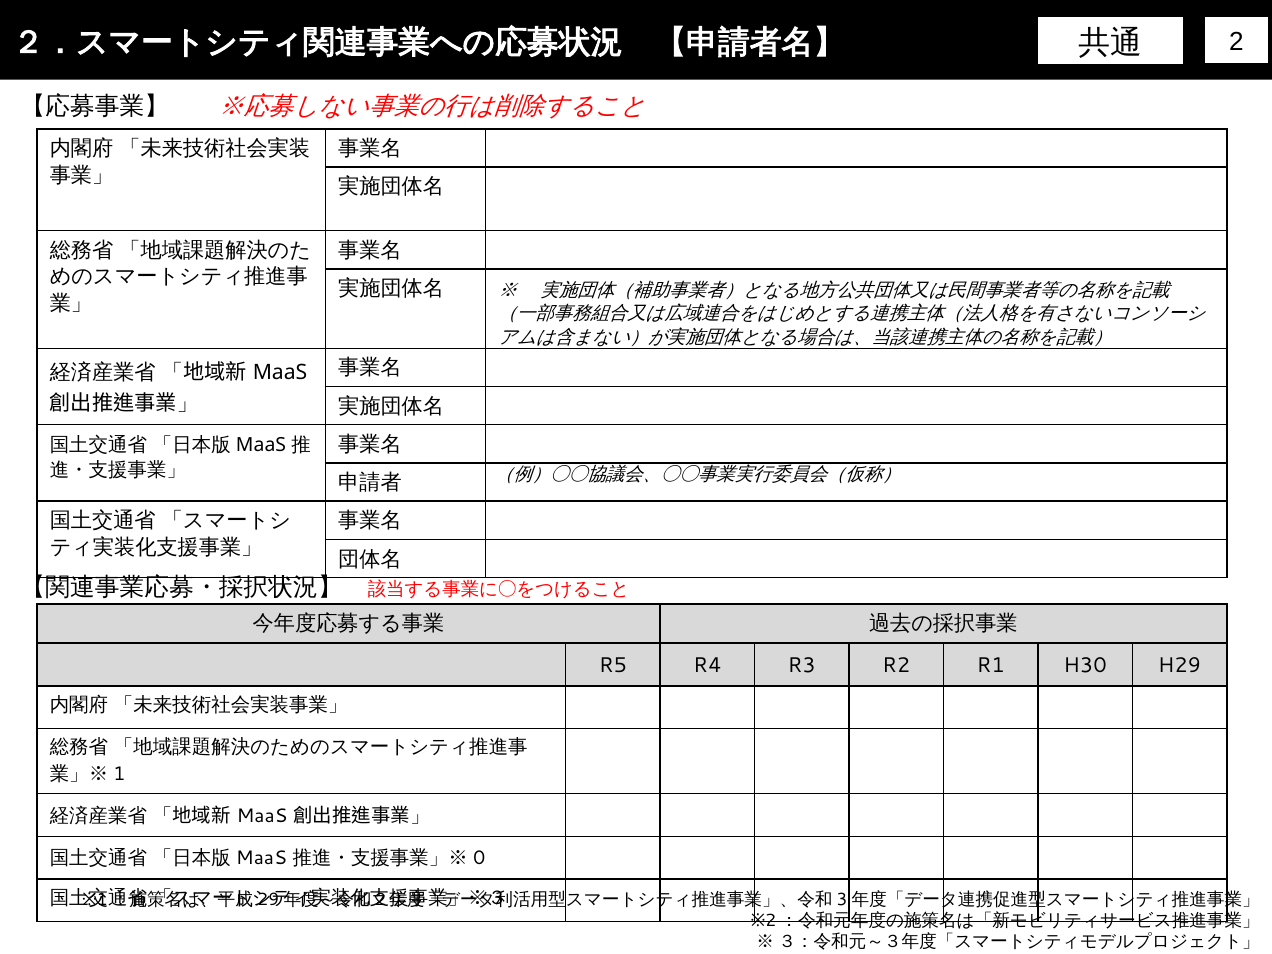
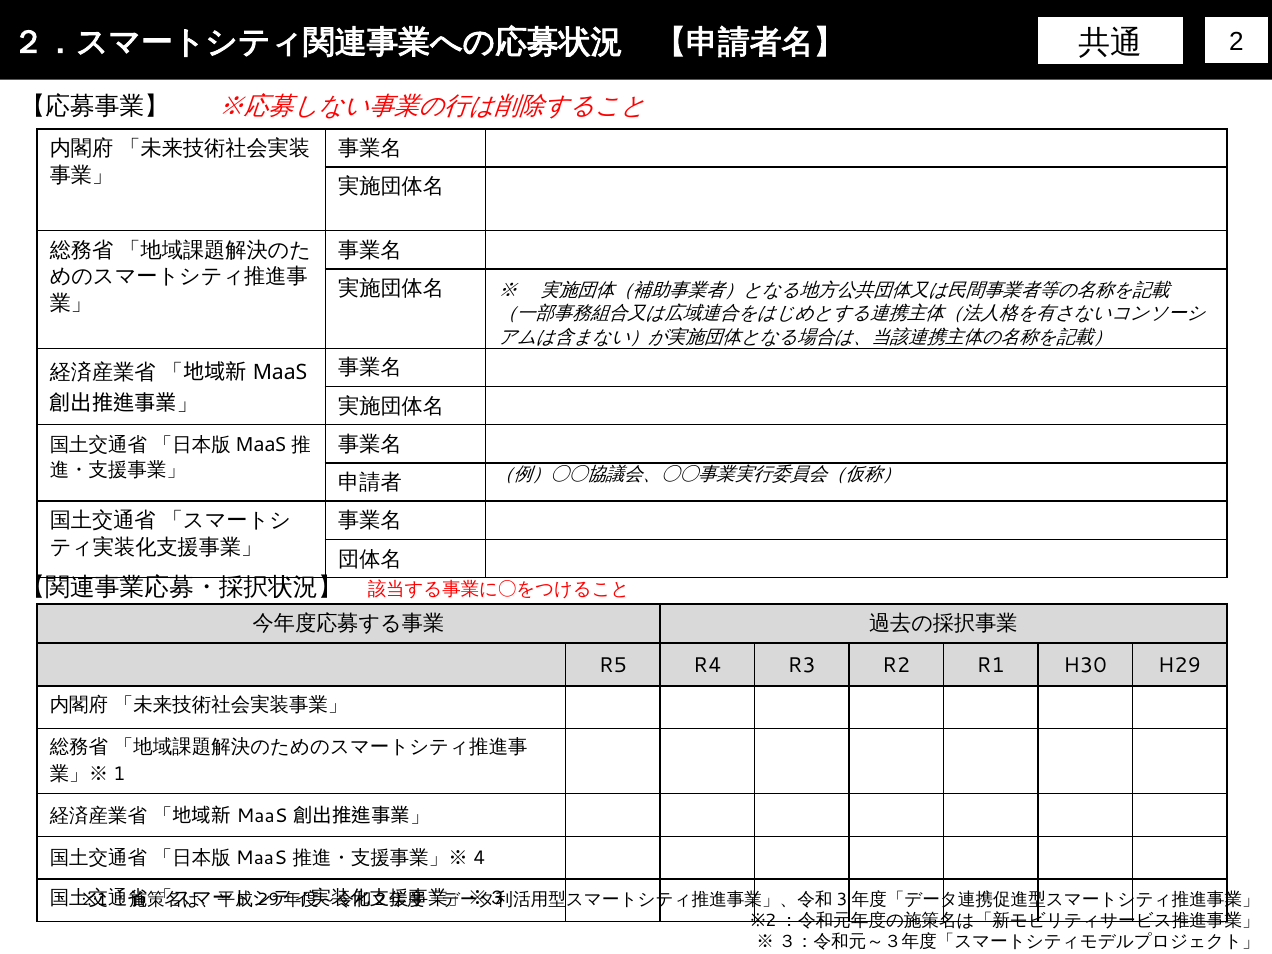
0: 0 -> 4 (479, 858)
